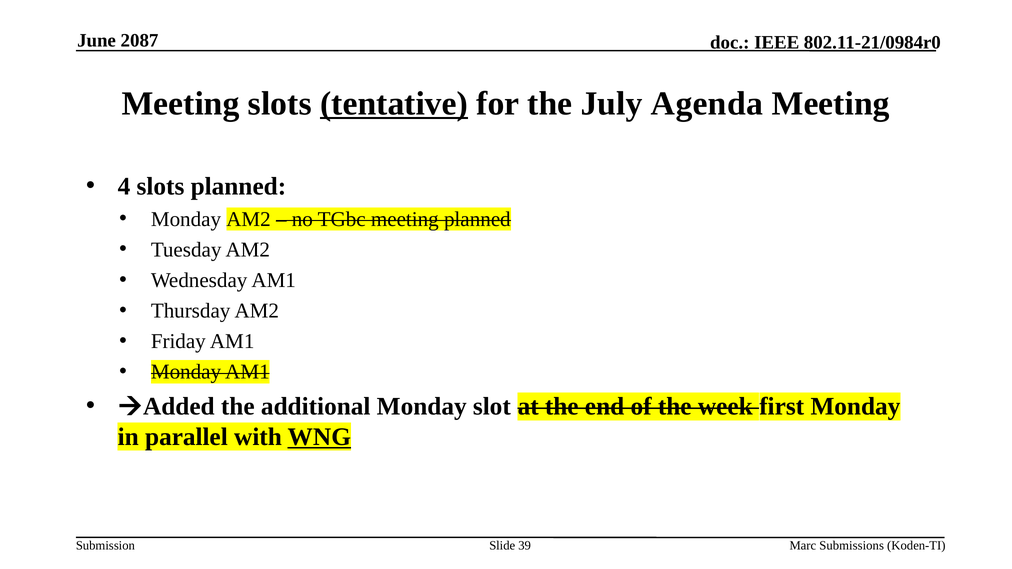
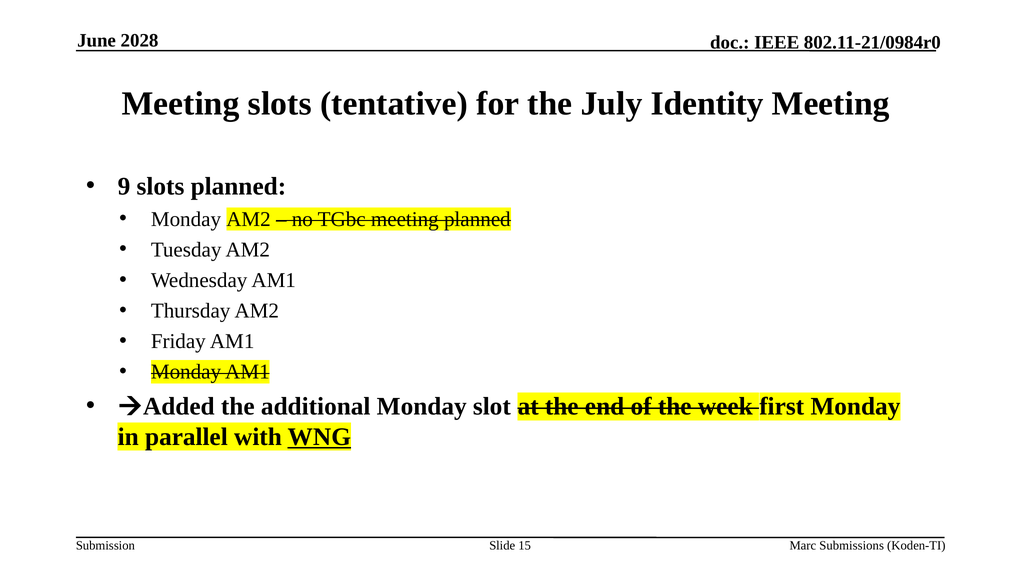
2087: 2087 -> 2028 (140, 40)
tentative underline: present -> none (394, 103)
Agenda: Agenda -> Identity (707, 103)
4: 4 -> 9 (124, 187)
39: 39 -> 15 (525, 546)
